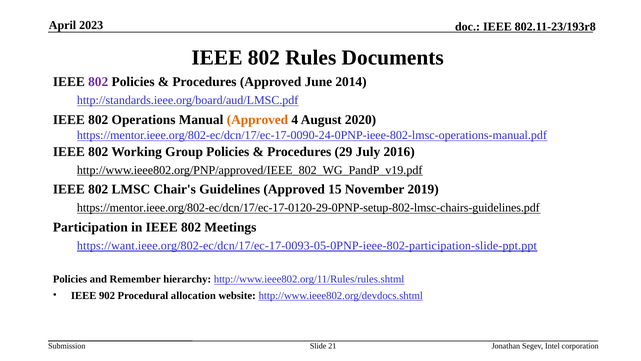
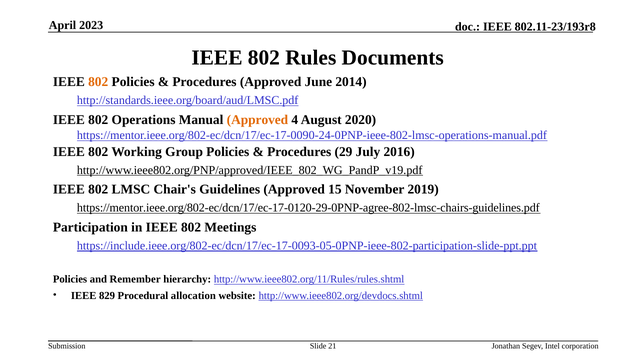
802 colour: purple -> orange (98, 82)
https://mentor.ieee.org/802-ec/dcn/17/ec-17-0120-29-0PNP-setup-802-lmsc-chairs-guidelines.pdf: https://mentor.ieee.org/802-ec/dcn/17/ec-17-0120-29-0PNP-setup-802-lmsc-chairs-guidelines.pdf -> https://mentor.ieee.org/802-ec/dcn/17/ec-17-0120-29-0PNP-agree-802-lmsc-chairs-guidelines.pdf (308, 208)
https://want.ieee.org/802-ec/dcn/17/ec-17-0093-05-0PNP-ieee-802-participation-slide-ppt.ppt: https://want.ieee.org/802-ec/dcn/17/ec-17-0093-05-0PNP-ieee-802-participation-slide-ppt.ppt -> https://include.ieee.org/802-ec/dcn/17/ec-17-0093-05-0PNP-ieee-802-participation-slide-ppt.ppt (307, 245)
902: 902 -> 829 (107, 295)
